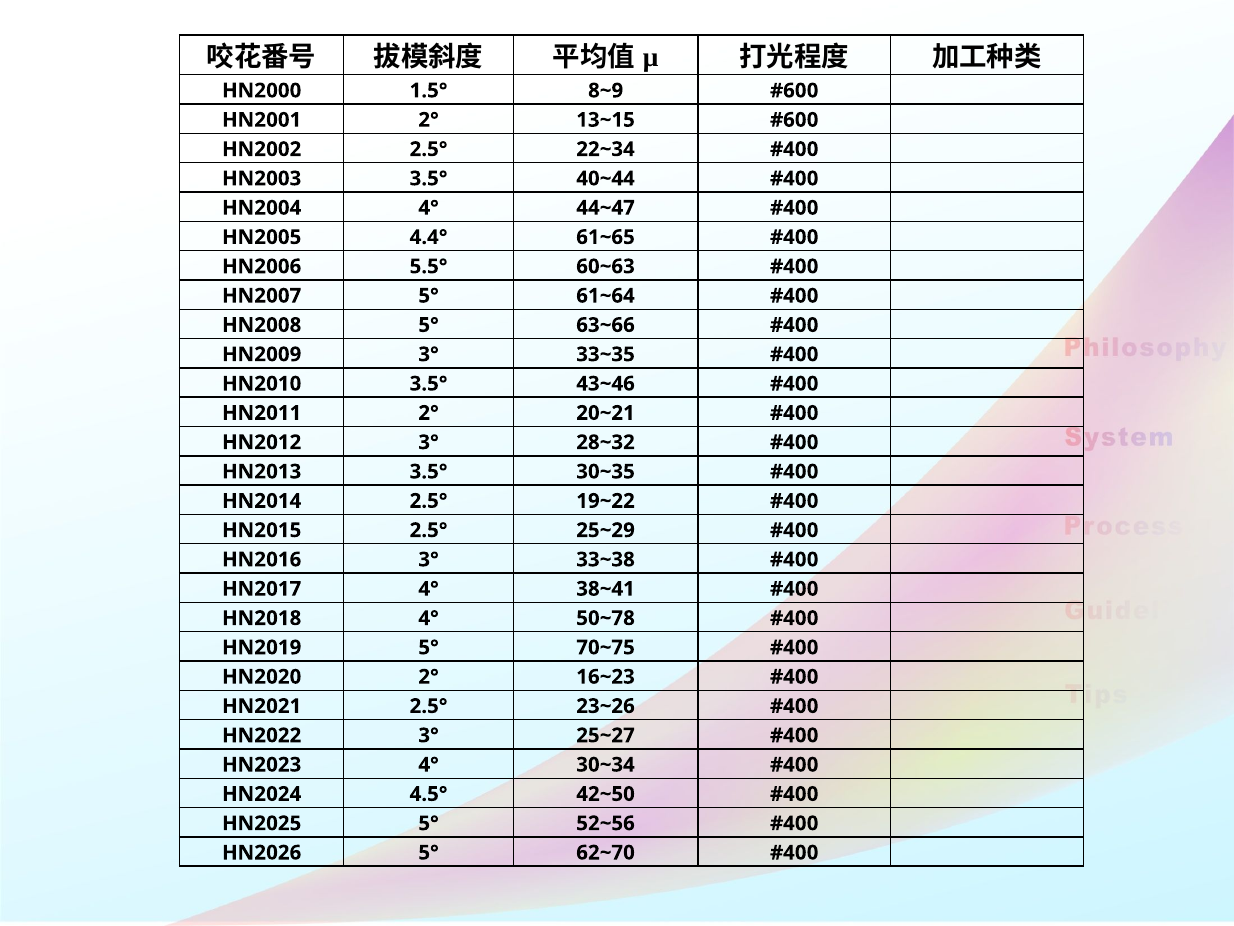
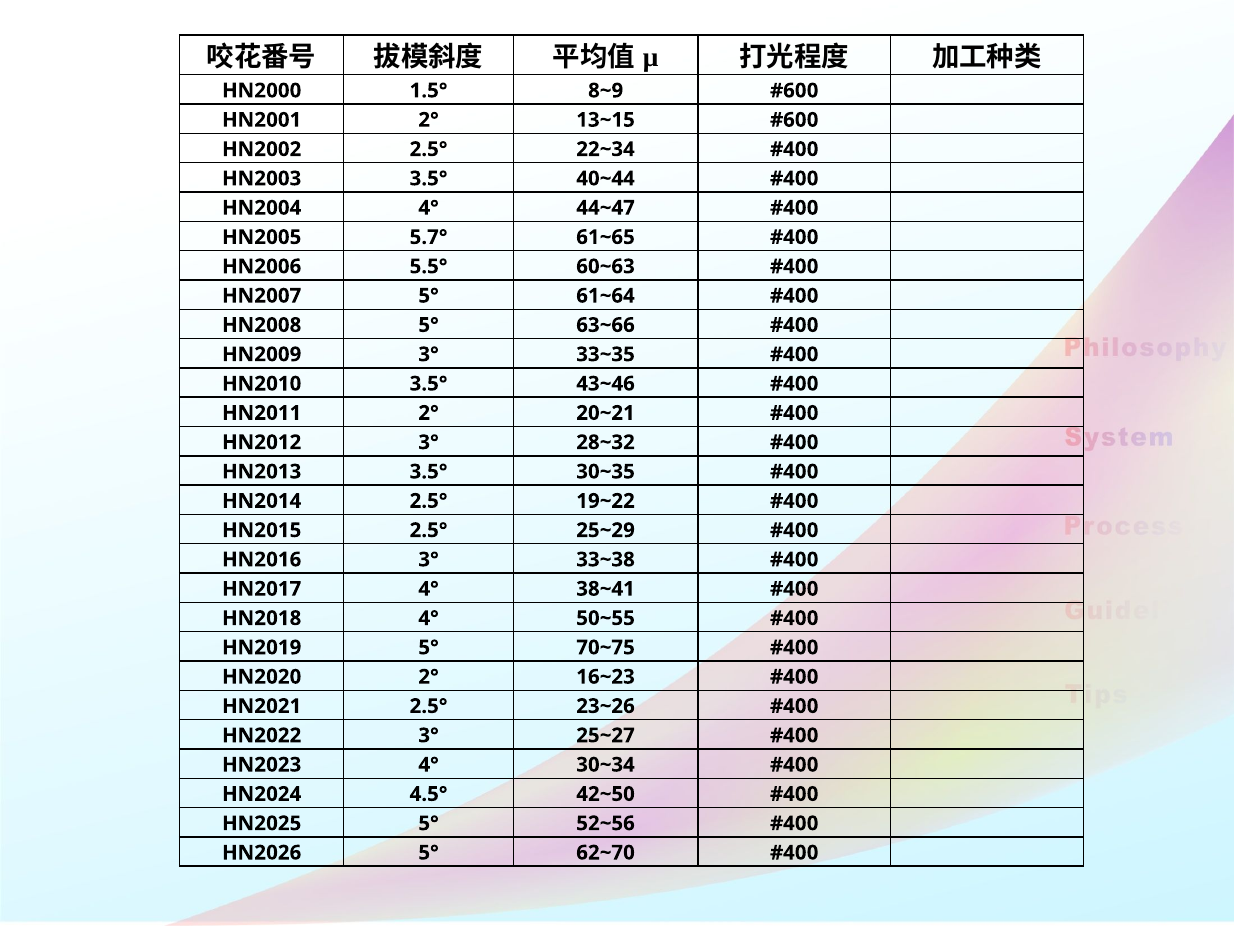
4.4°: 4.4° -> 5.7° (429, 237)
50~78: 50~78 -> 50~55 (606, 618)
